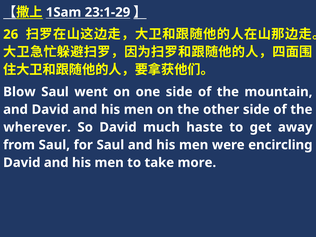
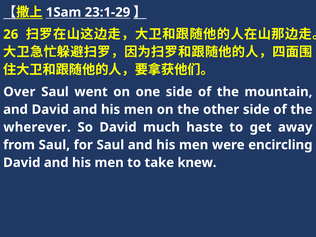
Blow: Blow -> Over (19, 92)
more: more -> knew (197, 163)
